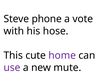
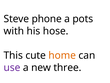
vote: vote -> pots (83, 19)
home colour: purple -> orange (62, 55)
mute: mute -> three (67, 67)
